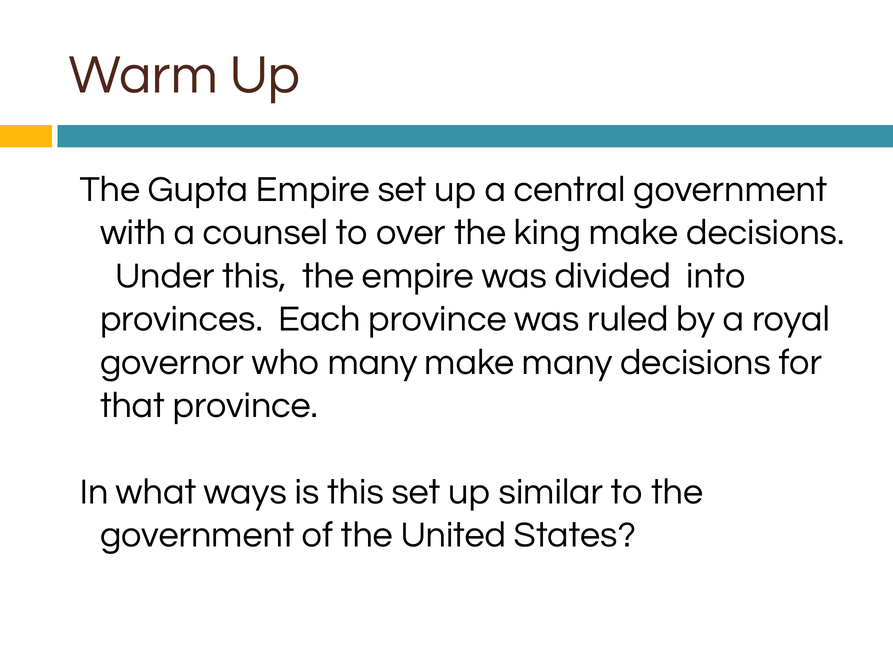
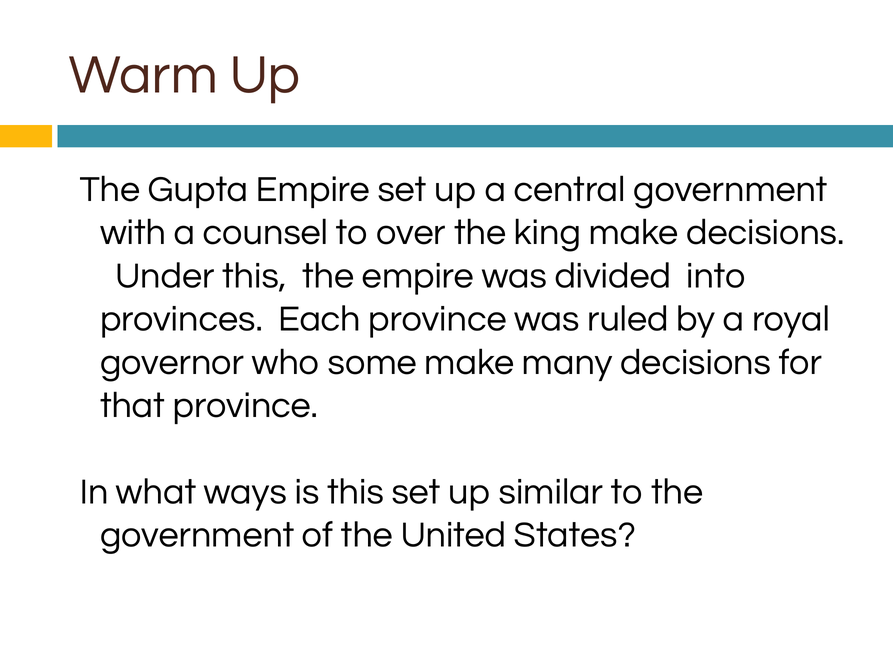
who many: many -> some (372, 362)
